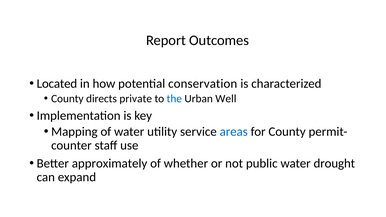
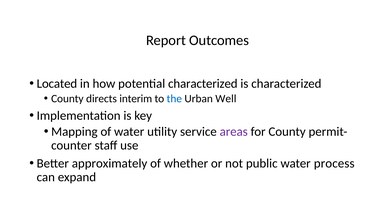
potential conservation: conservation -> characterized (203, 84)
private: private -> interim (136, 99)
areas colour: blue -> purple (234, 132)
drought: drought -> process (334, 163)
